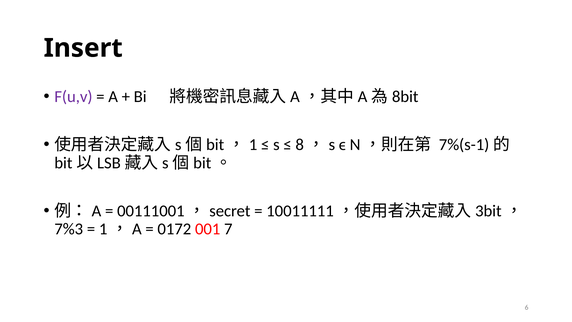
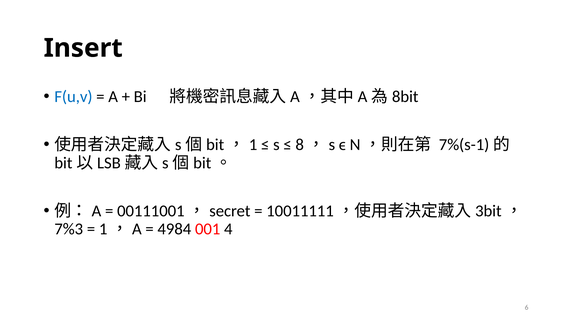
F(u,v colour: purple -> blue (73, 97)
0172: 0172 -> 4984 (174, 229)
7: 7 -> 4 (228, 229)
